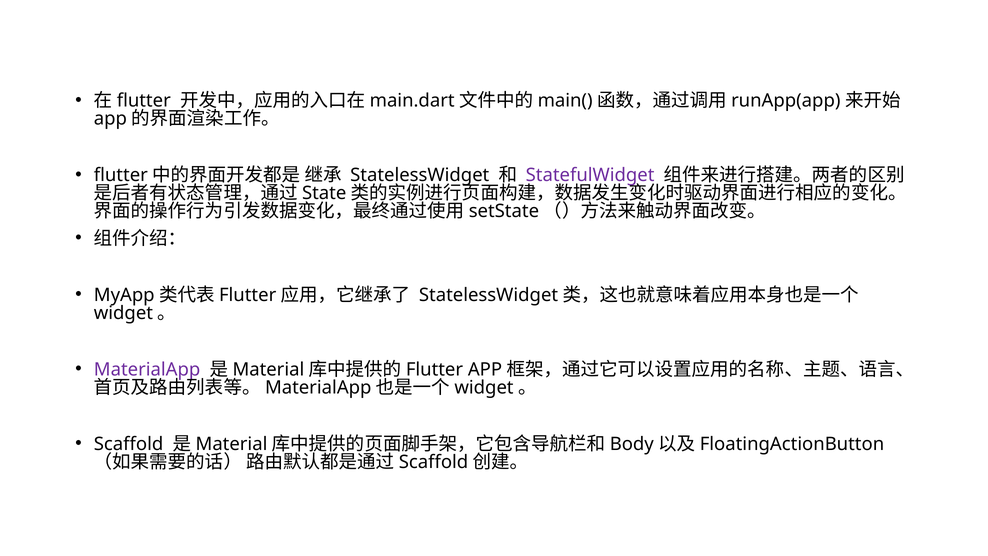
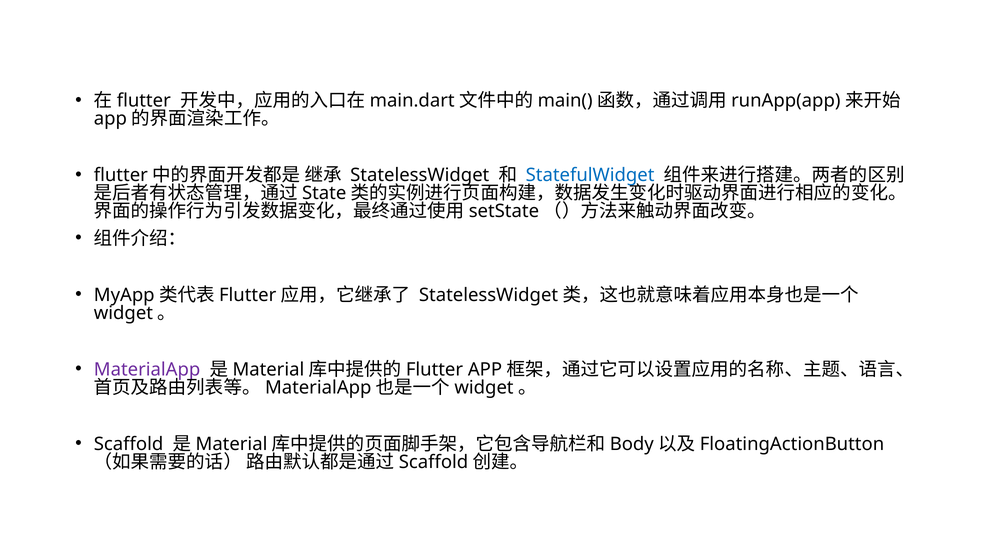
StatefulWidget colour: purple -> blue (590, 175)
